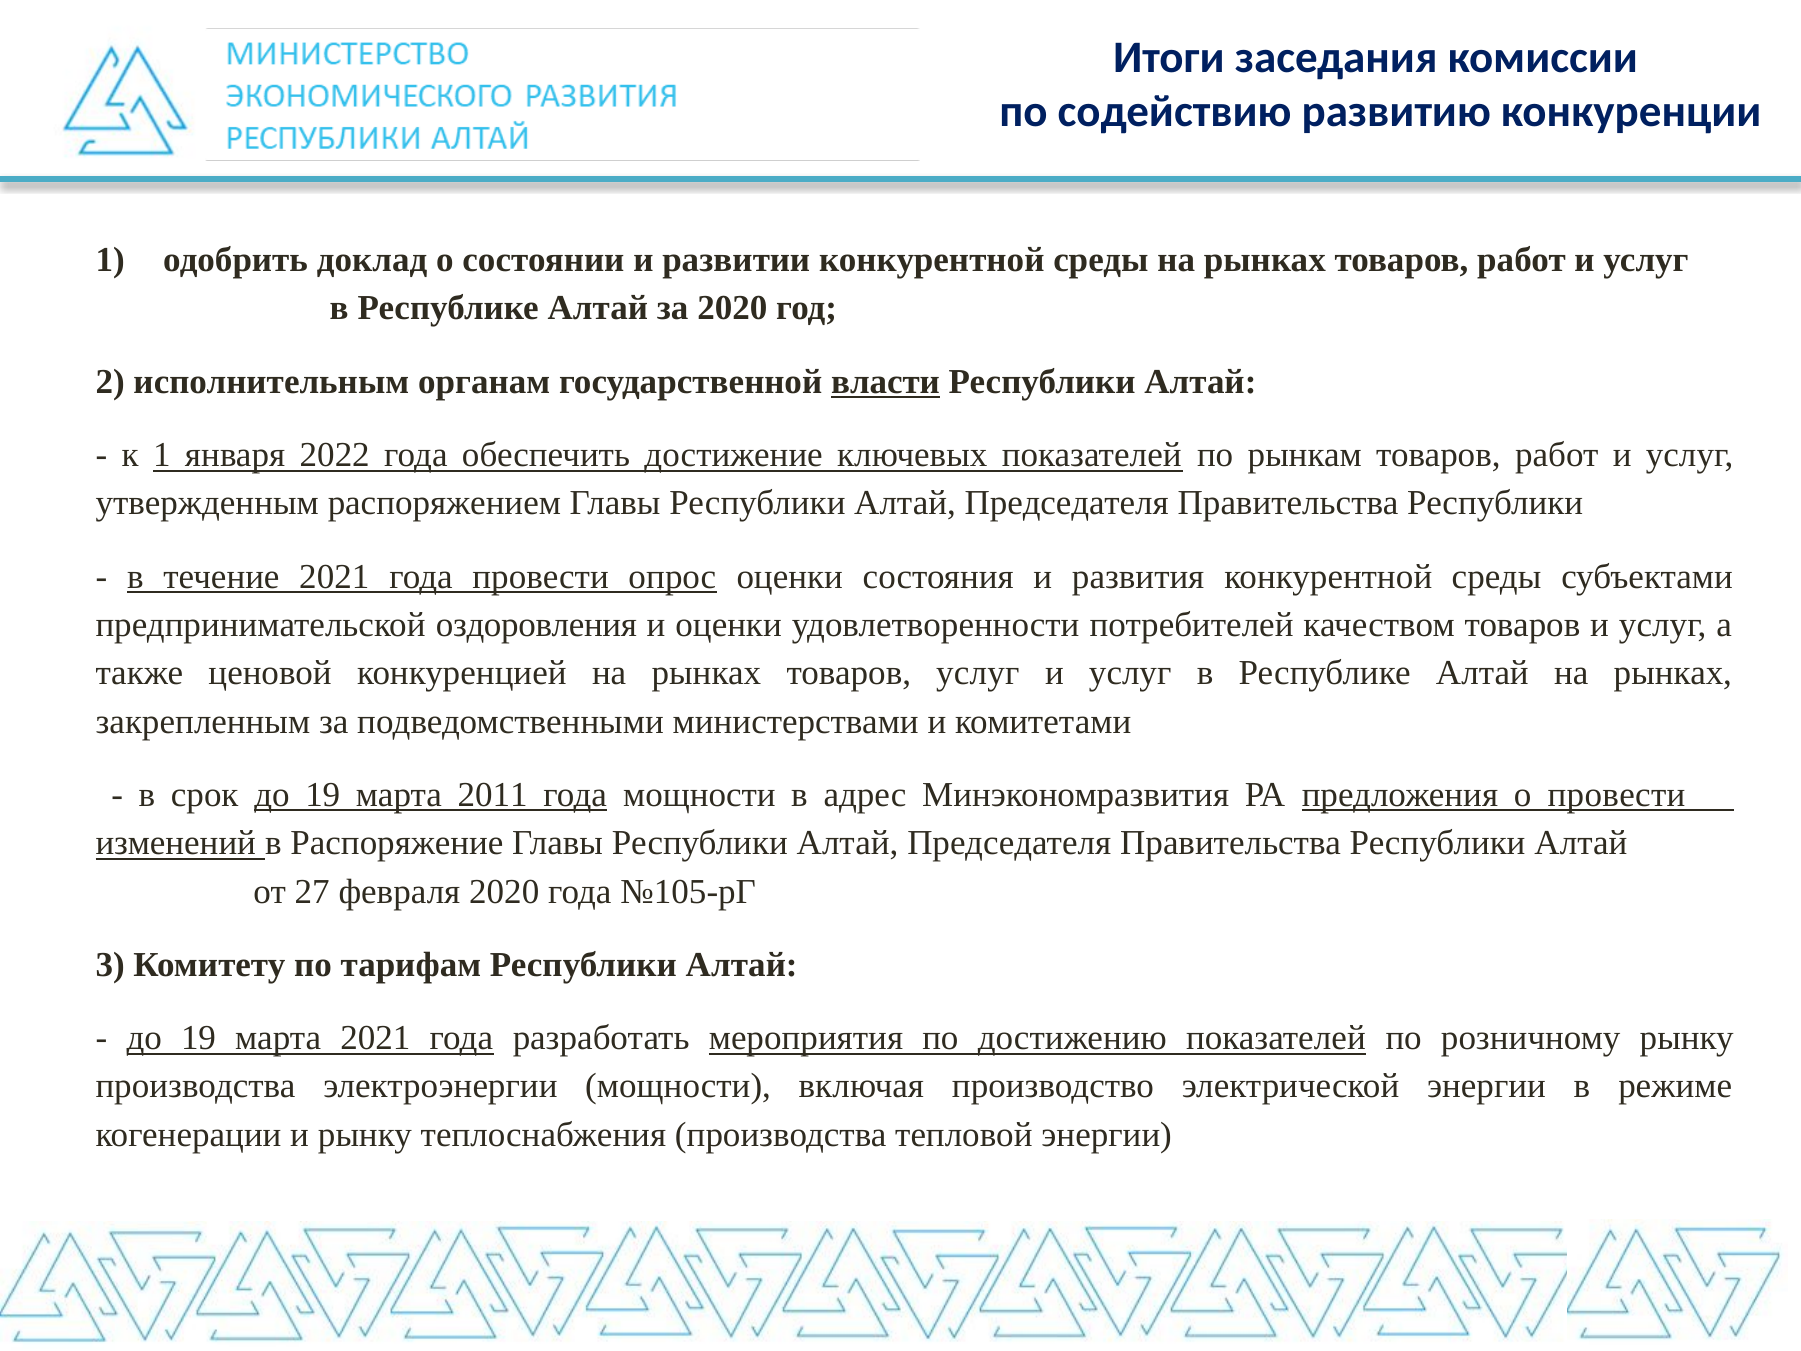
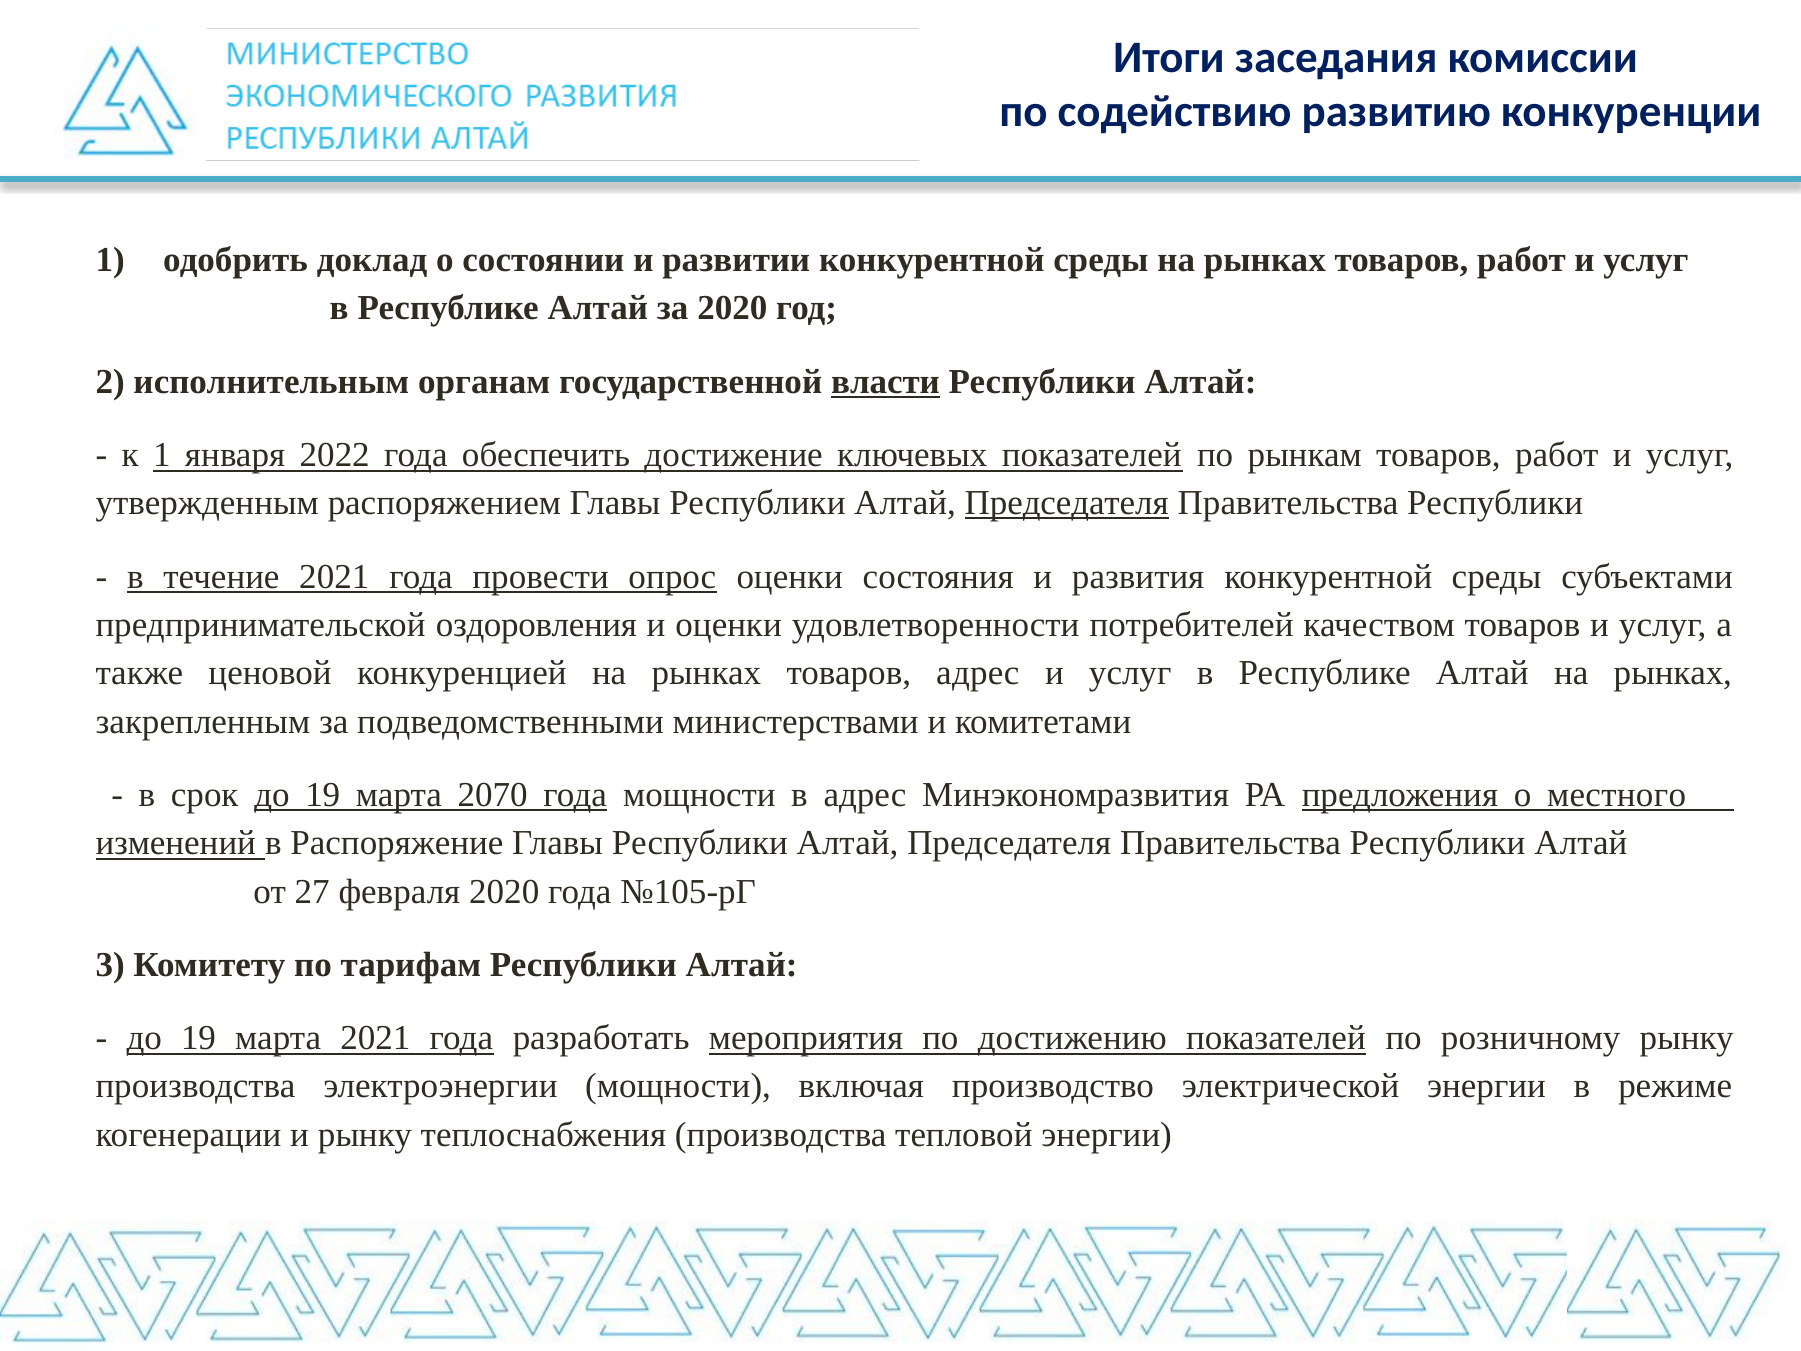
Председателя underline: none -> present (1067, 503)
товаров услуг: услуг -> адрес (978, 673)
2011: 2011 -> 2070 (493, 795)
о провести: провести -> местного (1617, 795)
